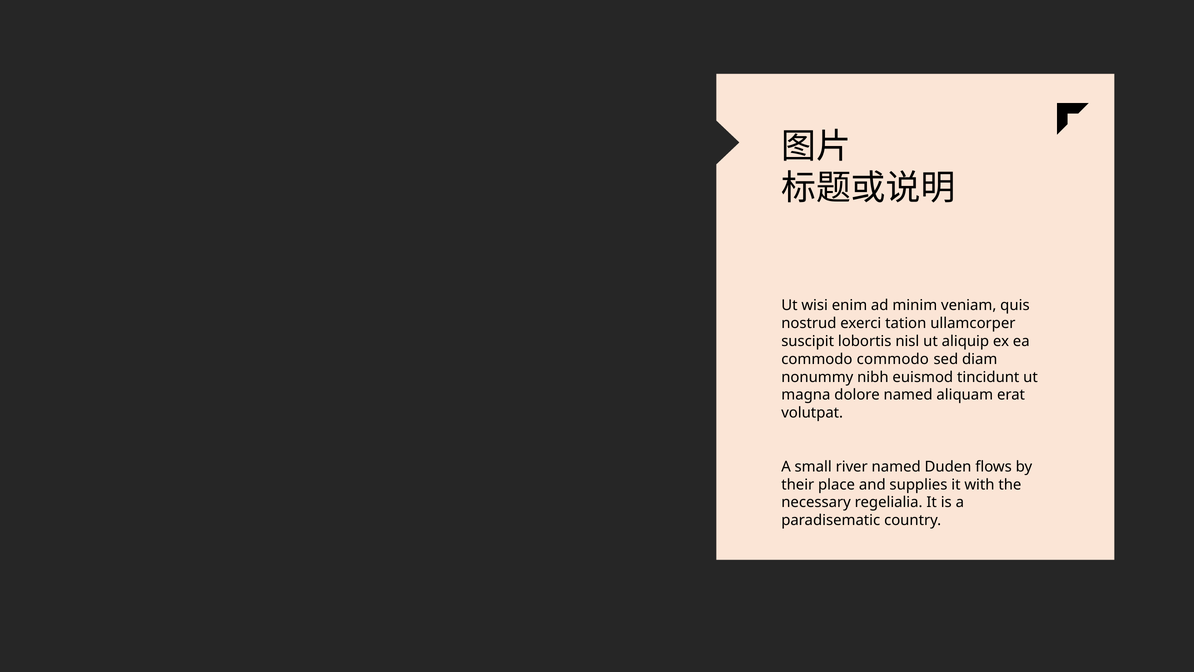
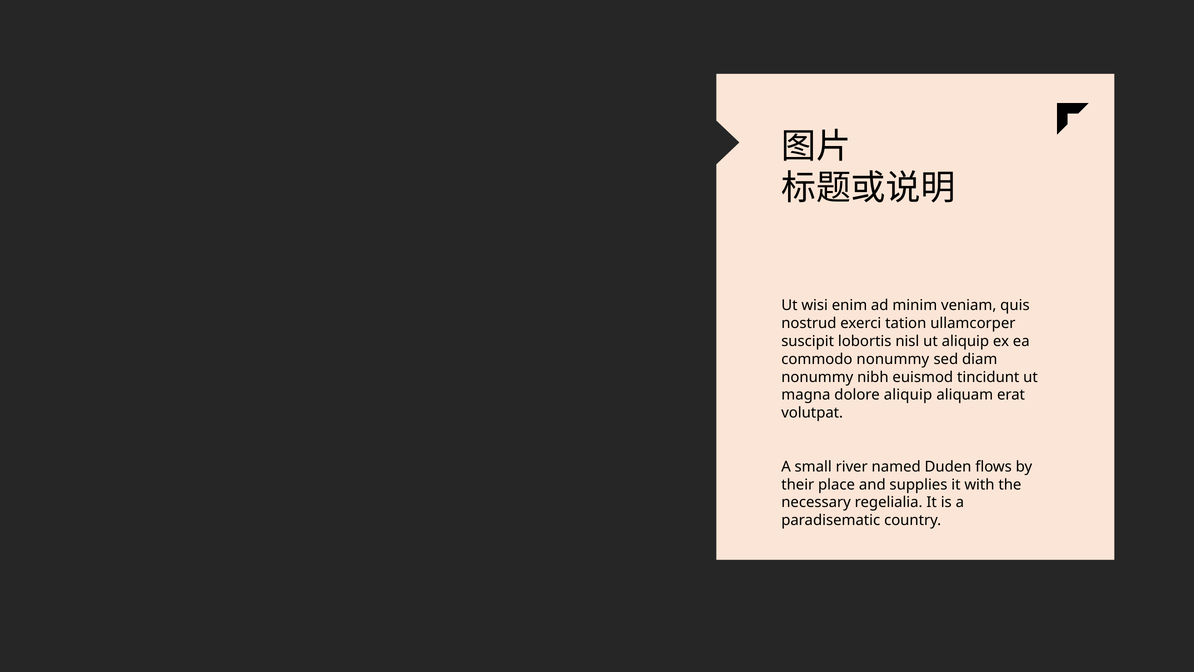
commodo commodo: commodo -> nonummy (893, 359)
dolore named: named -> aliquip (908, 395)
